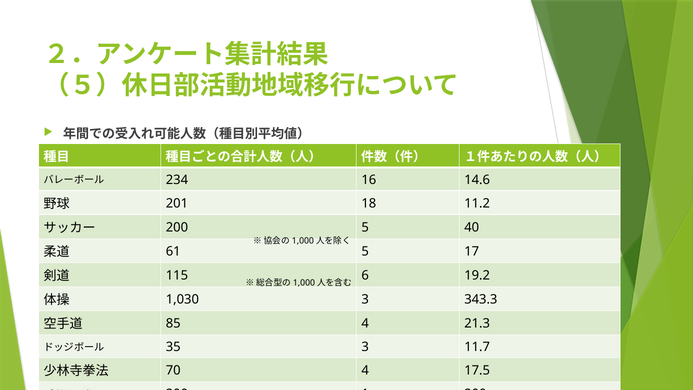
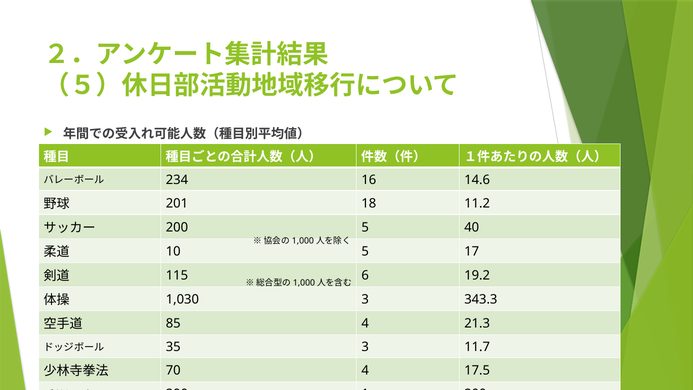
61: 61 -> 10 (173, 251)
